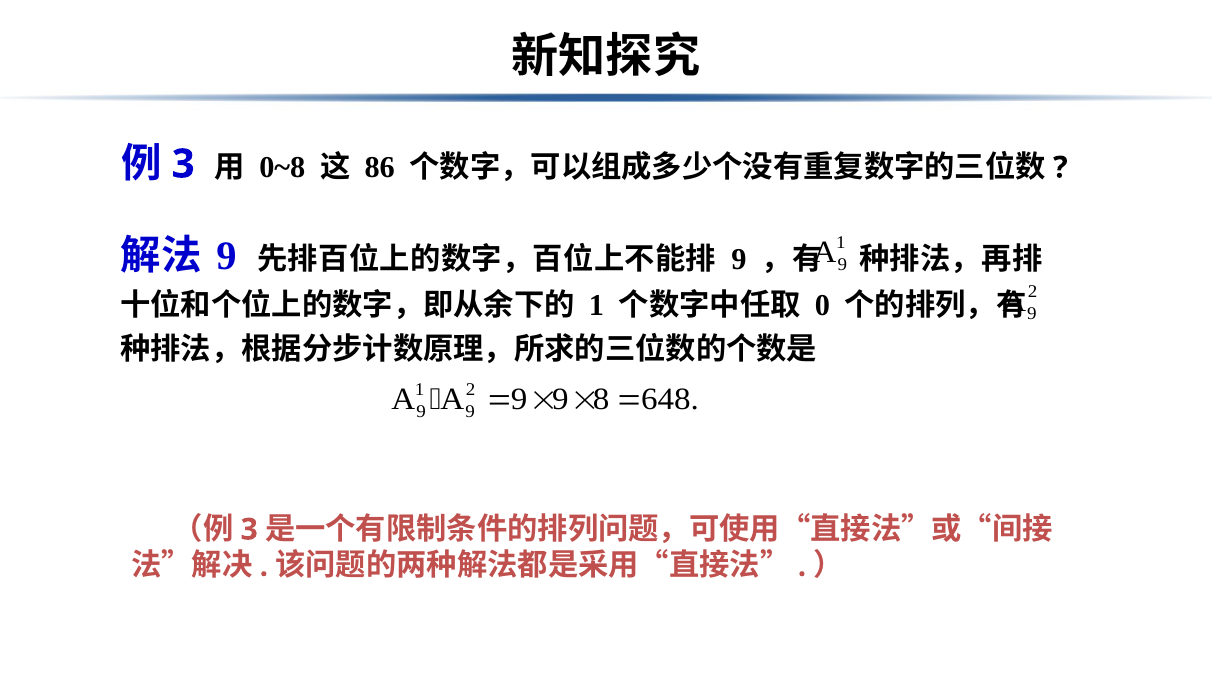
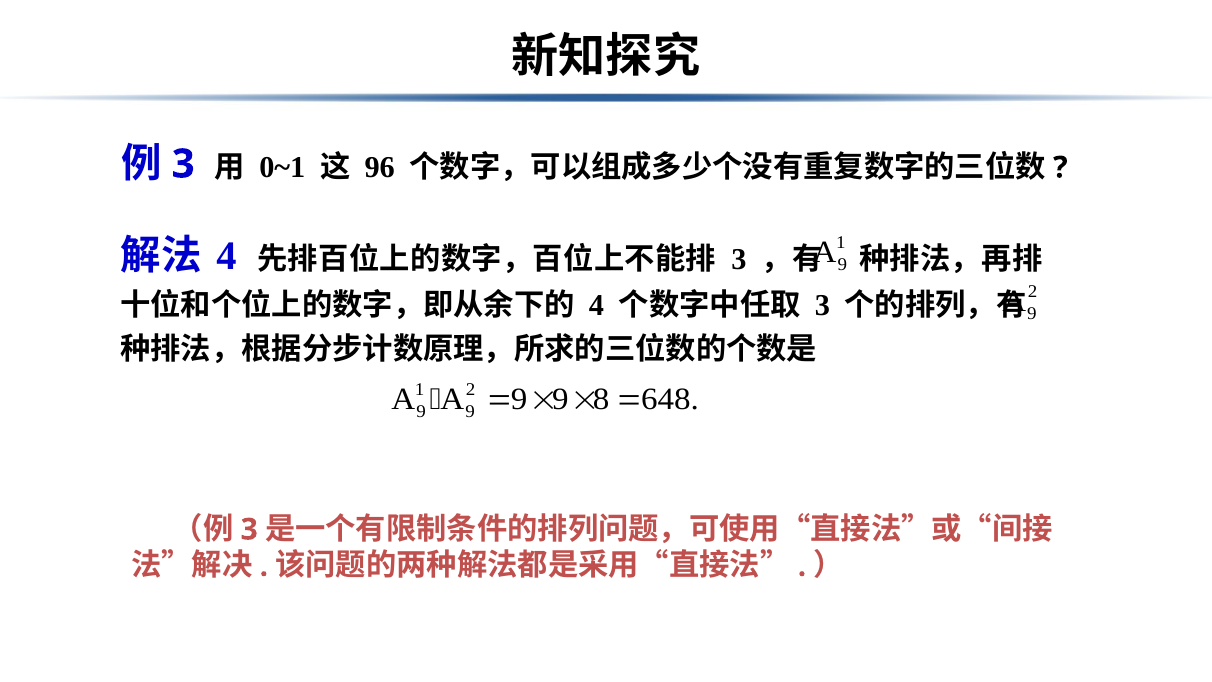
0~8: 0~8 -> 0~1 (282, 167)
86: 86 -> 96 (380, 167)
9: 9 -> 4 (226, 256)
9: 9 -> 3 (739, 260)
1: 1 -> 4 (597, 305)
0: 0 -> 3 (822, 305)
